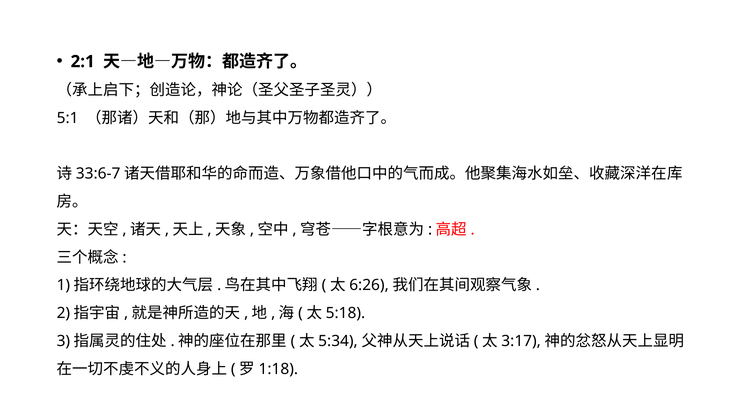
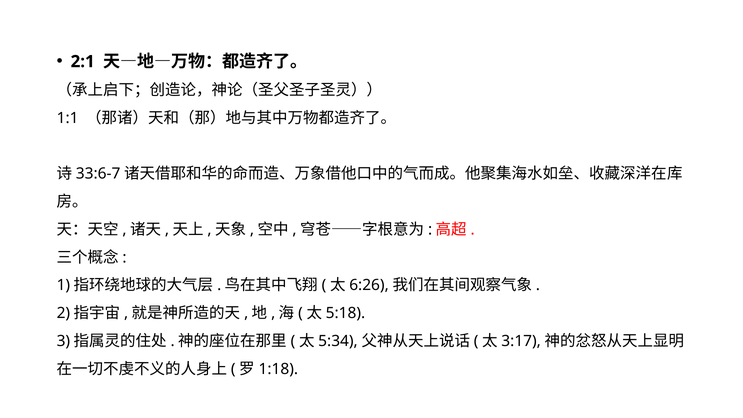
5:1: 5:1 -> 1:1 (68, 118)
